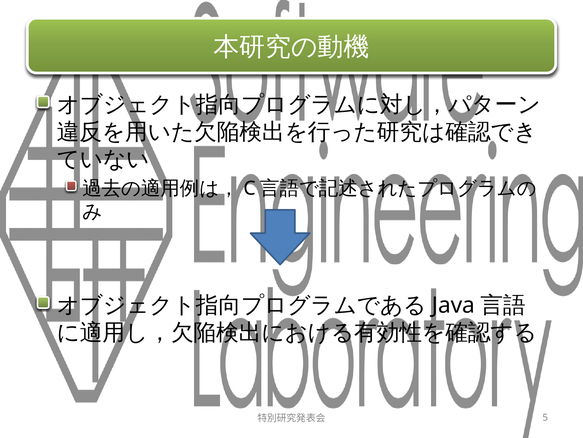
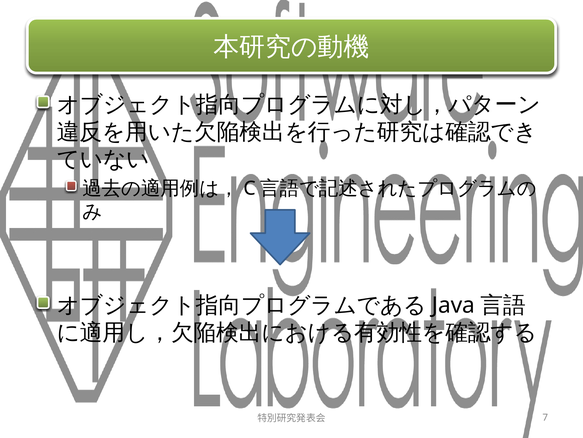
5: 5 -> 7 (545, 417)
